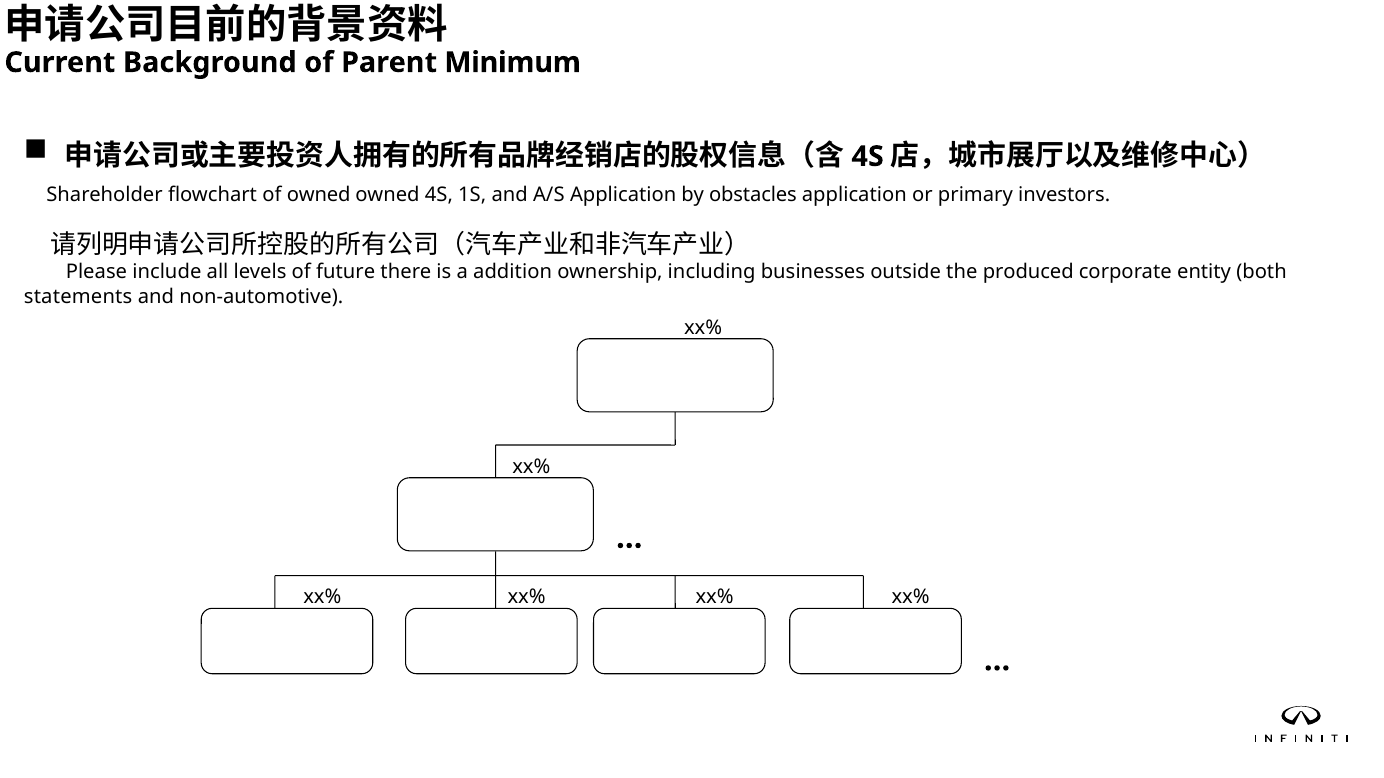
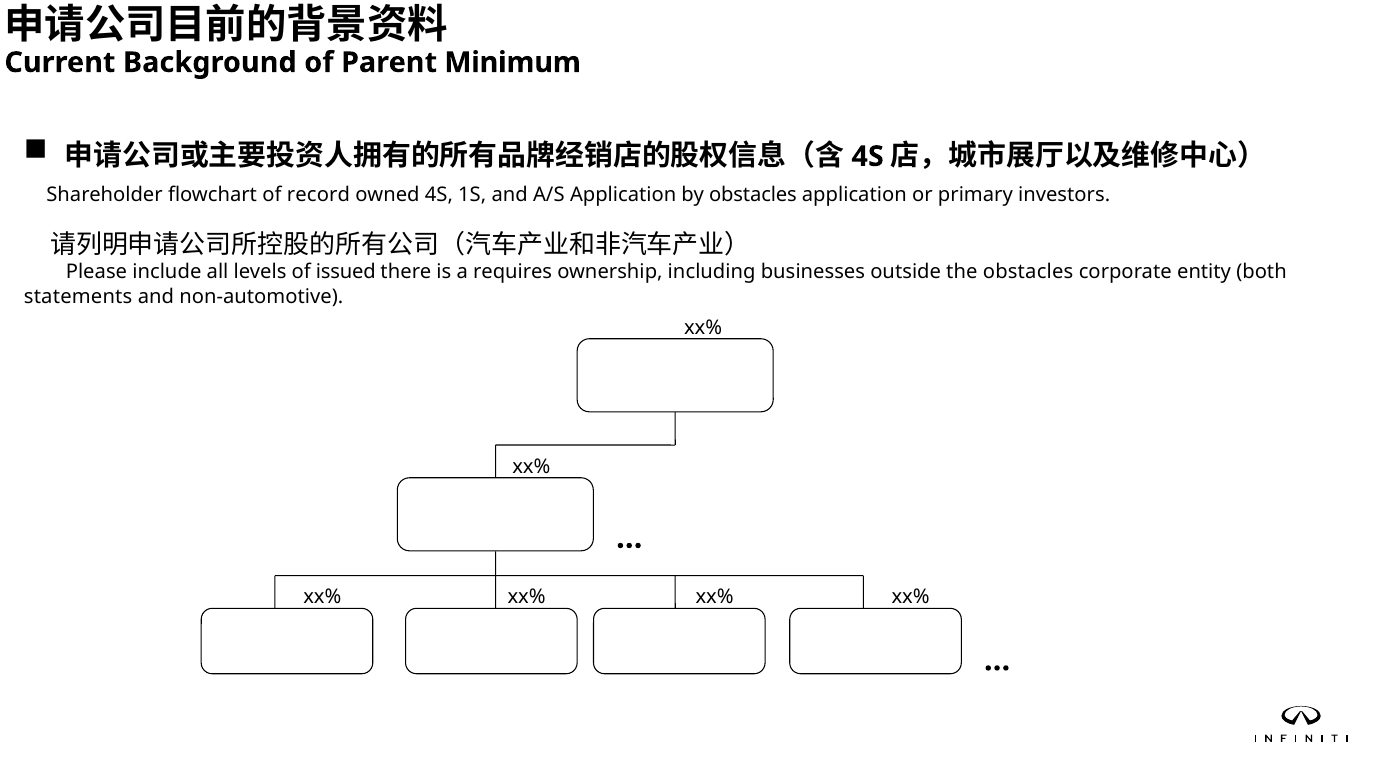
of owned: owned -> record (318, 195)
future: future -> issued (346, 272)
addition: addition -> requires (513, 272)
the produced: produced -> obstacles (1028, 272)
